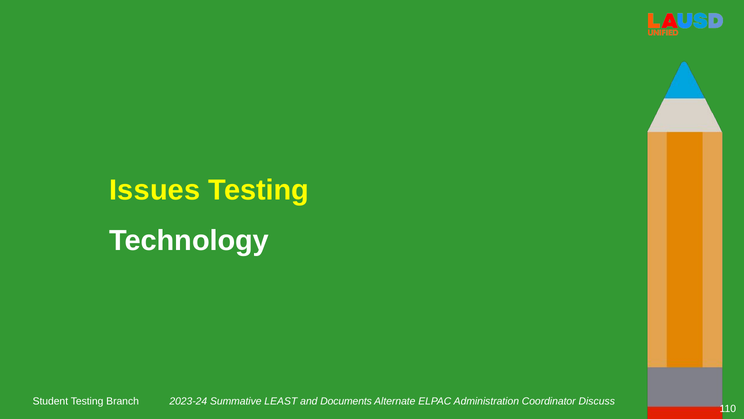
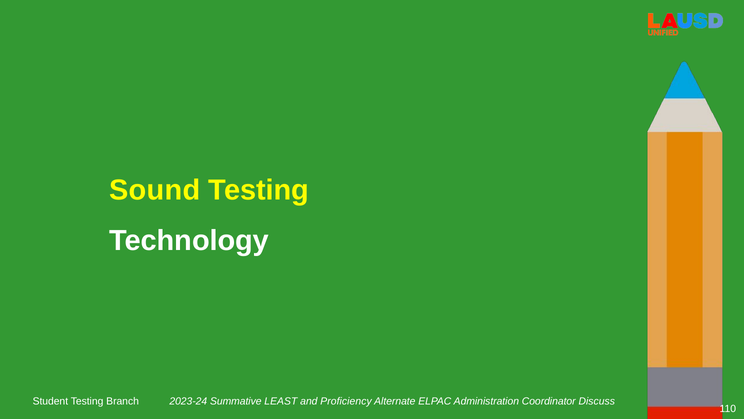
Issues: Issues -> Sound (155, 190)
Documents: Documents -> Proficiency (346, 401)
